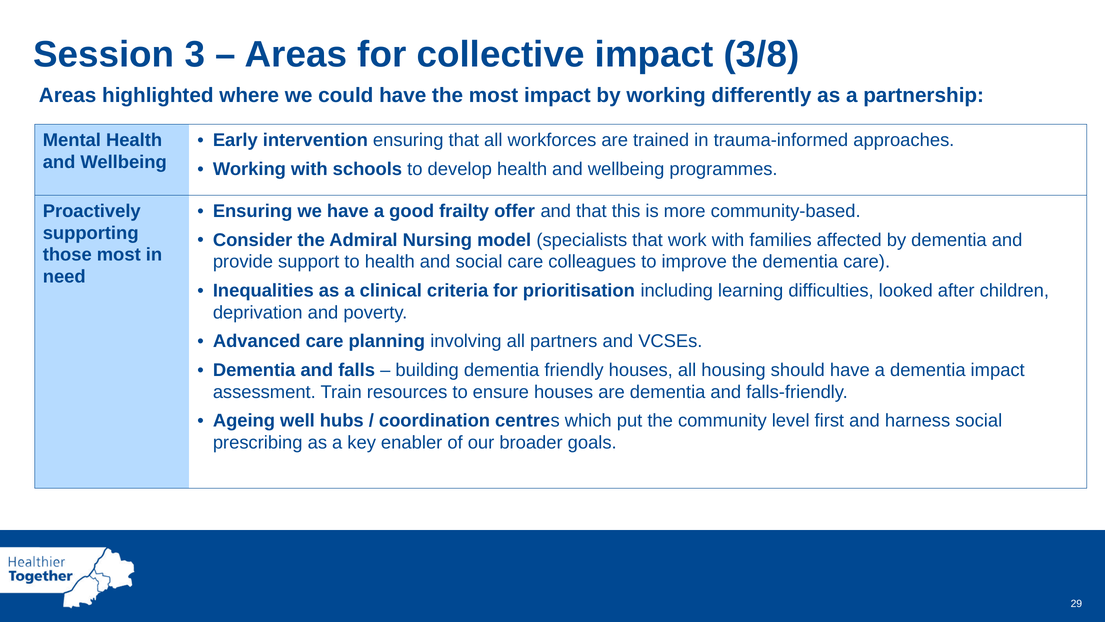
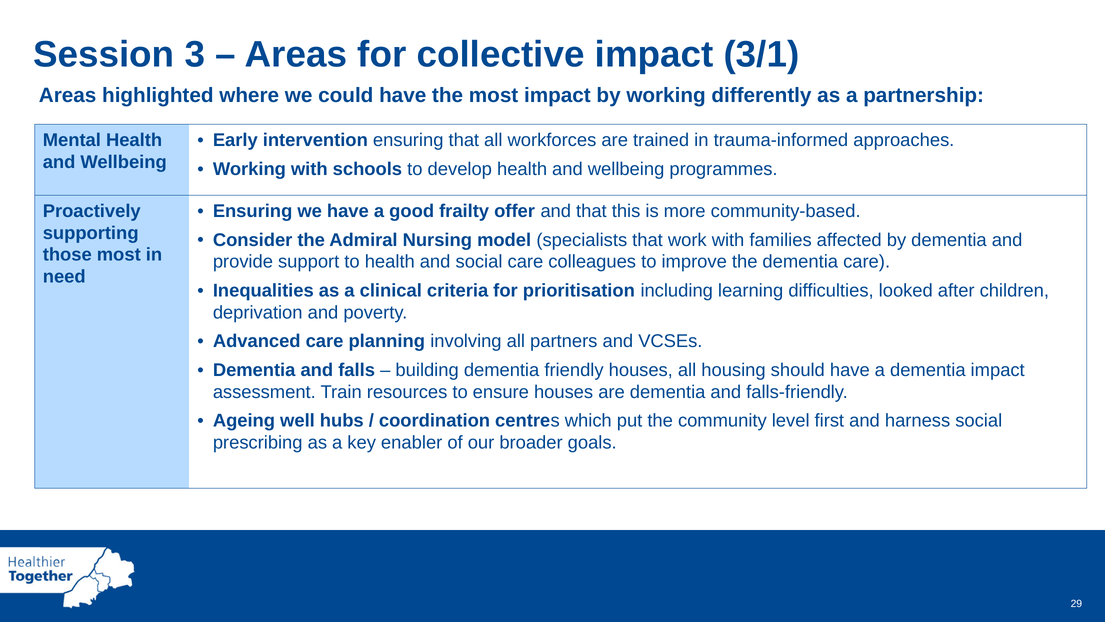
3/8: 3/8 -> 3/1 (762, 55)
